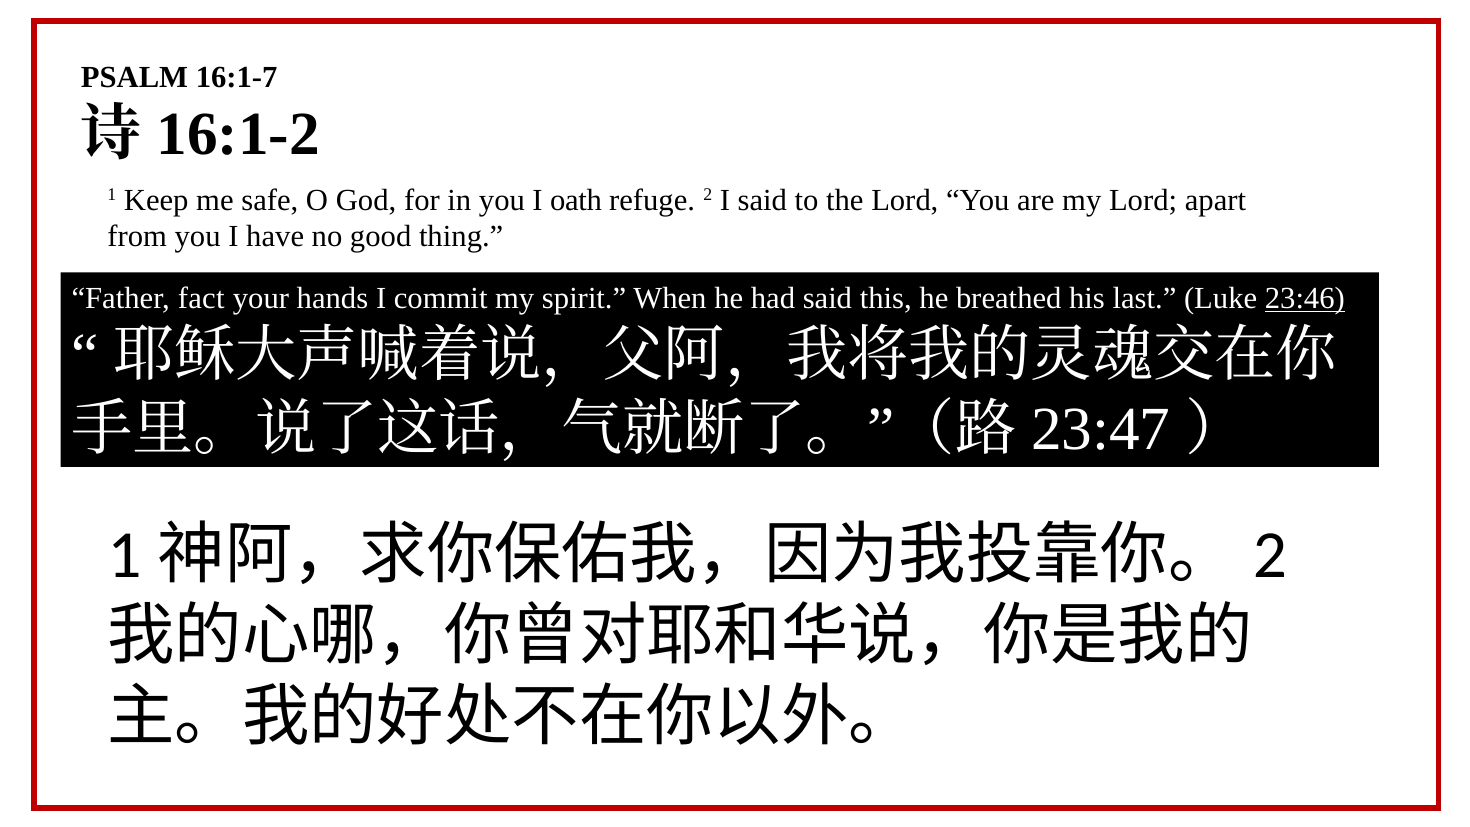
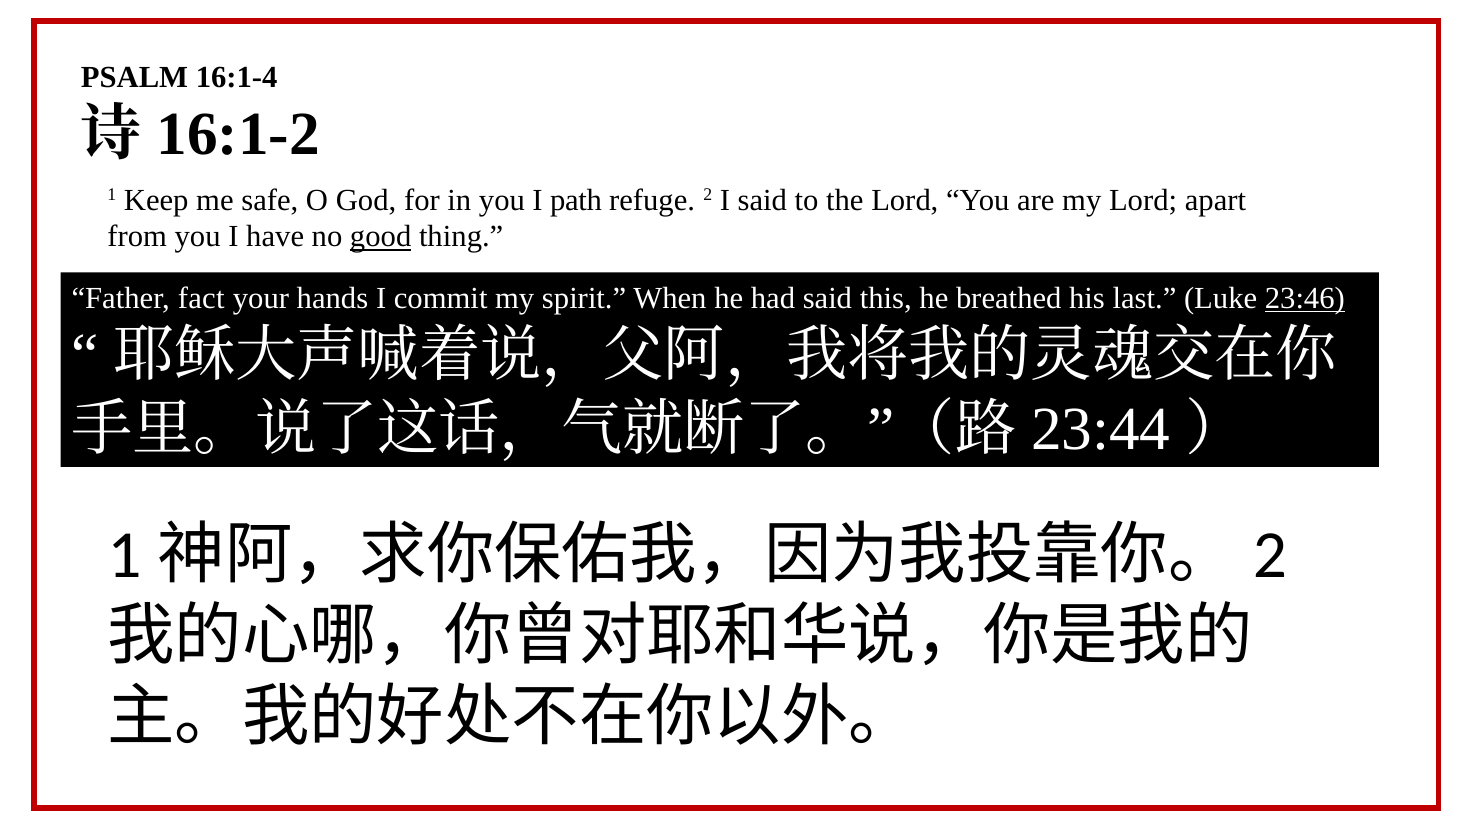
16:1-7: 16:1-7 -> 16:1-4 (237, 77)
oath: oath -> path (576, 200)
good underline: none -> present (381, 237)
23:47: 23:47 -> 23:44 (1101, 429)
